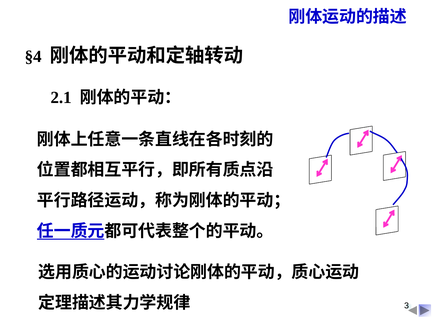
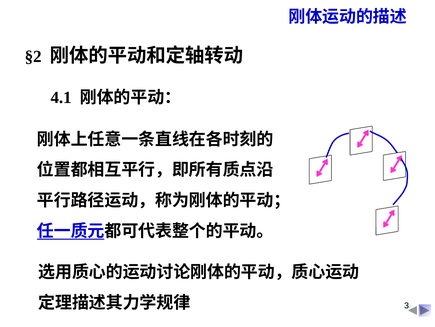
§4: §4 -> §2 (33, 56)
2.1: 2.1 -> 4.1 (61, 97)
